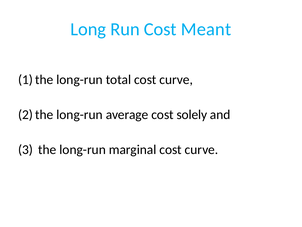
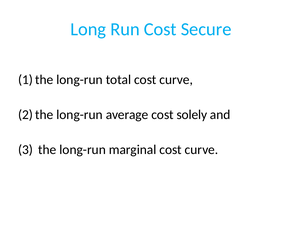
Meant: Meant -> Secure (206, 29)
